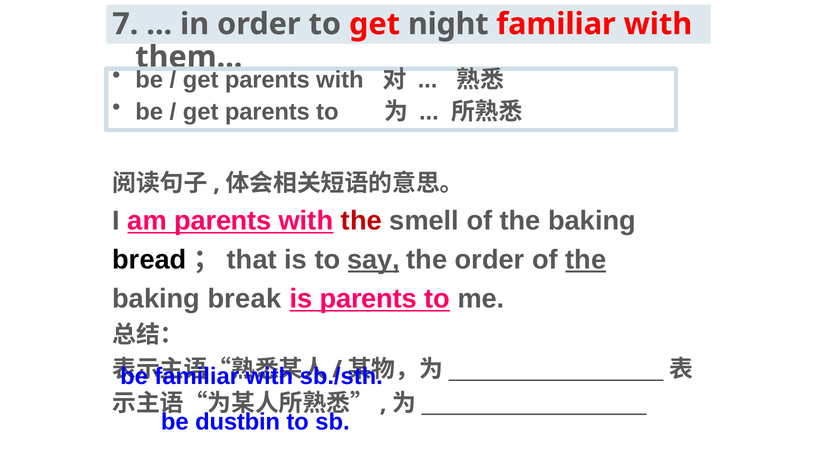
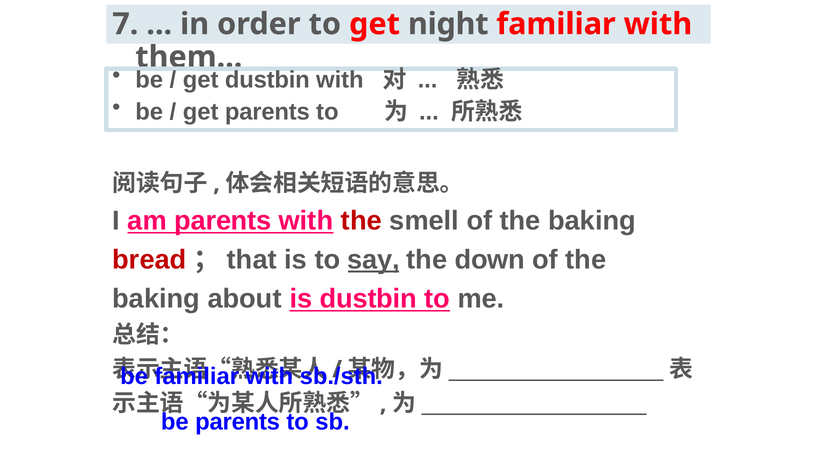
parents: parents -> dustbin (267, 80)
bread colour: black -> red (149, 260)
the order: order -> down (490, 260)
the underline: present -> none (586, 260)
break: break -> about (245, 299)
is parents: parents -> dustbin (368, 299)
be dustbin: dustbin -> parents (238, 422)
